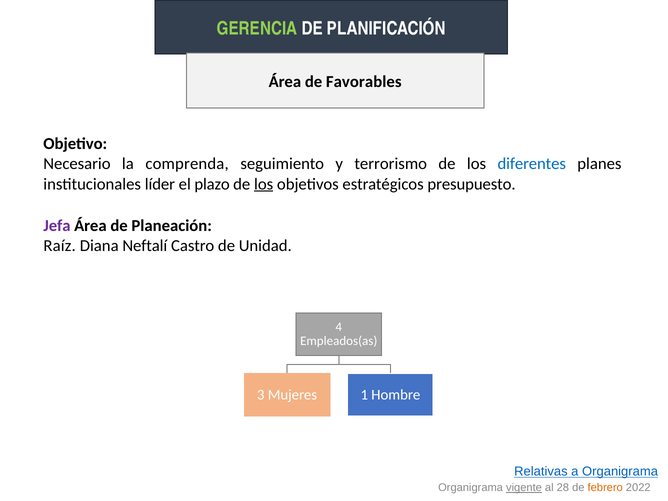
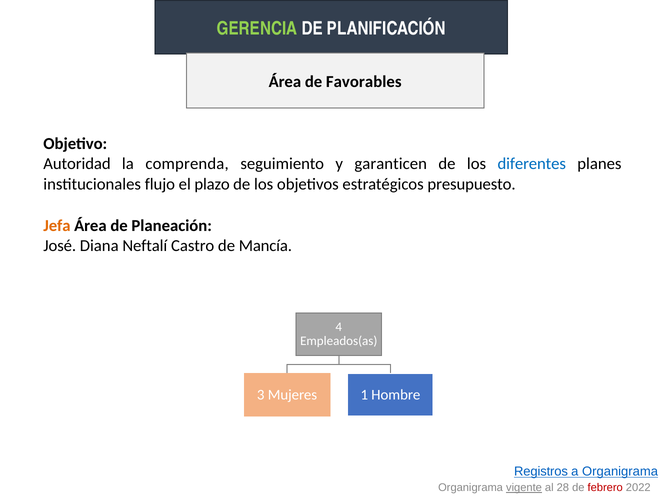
Necesario: Necesario -> Autoridad (77, 164)
terrorismo: terrorismo -> garanticen (391, 164)
líder: líder -> flujo (160, 184)
los underline: present -> none (264, 184)
Jefa colour: purple -> orange (57, 226)
Raíz: Raíz -> José (60, 246)
Unidad: Unidad -> Mancía (265, 246)
Relativas: Relativas -> Registros (541, 471)
febrero colour: orange -> red (605, 488)
